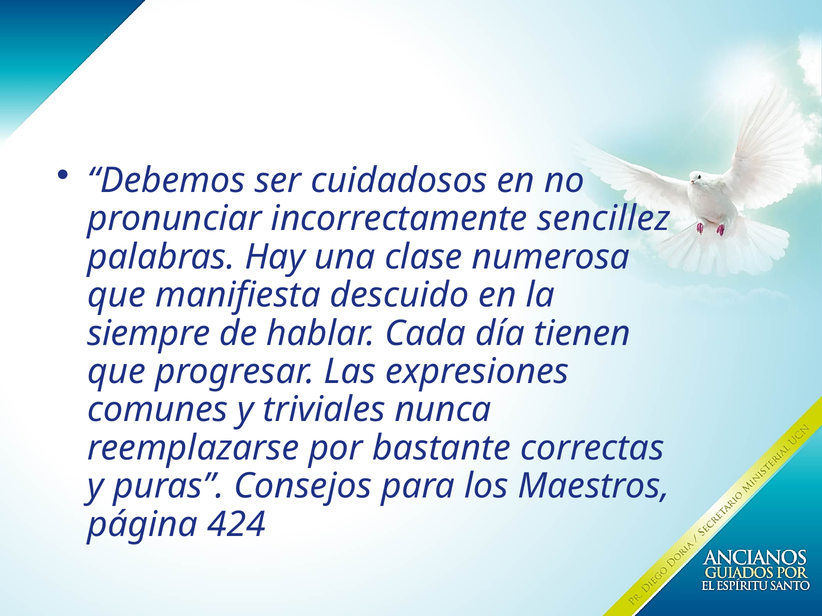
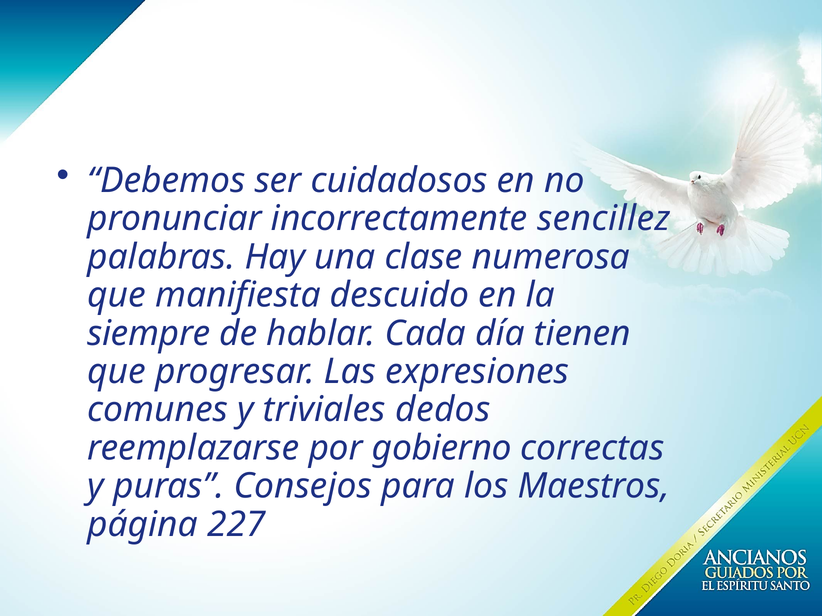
nunca: nunca -> dedos (443, 410)
bastante: bastante -> gobierno (442, 448)
424: 424 -> 227 (236, 525)
